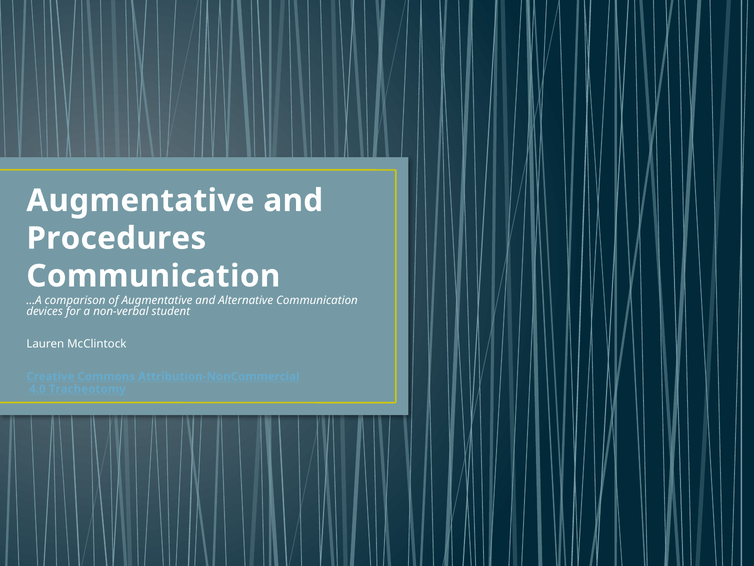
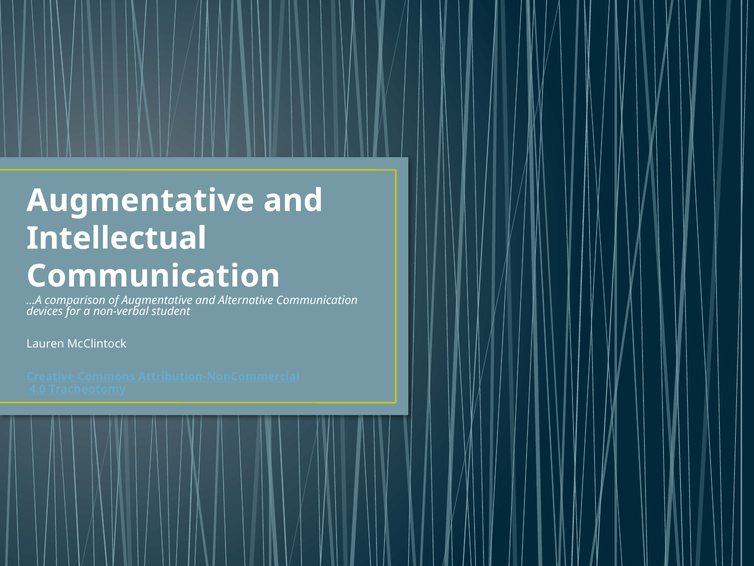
Procedures: Procedures -> Intellectual (117, 238)
